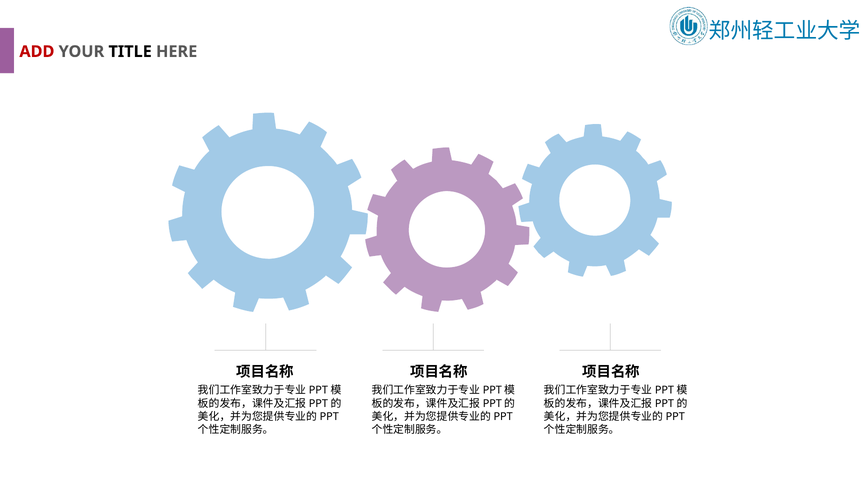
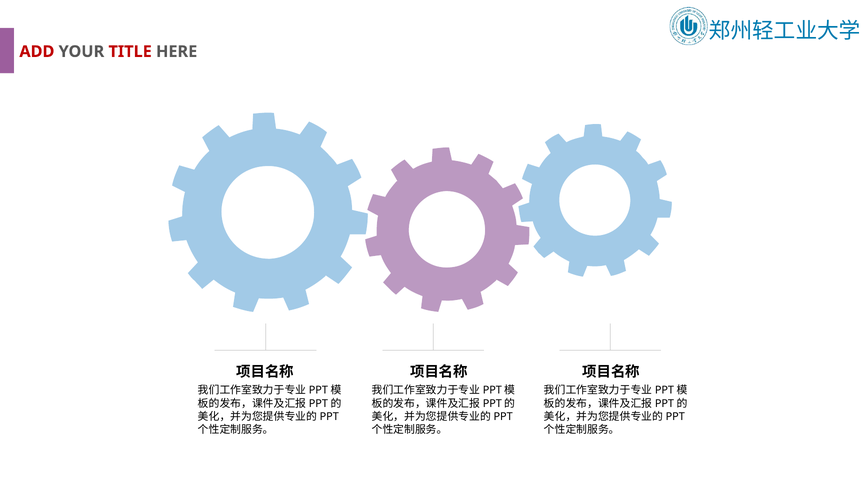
TITLE colour: black -> red (130, 52)
